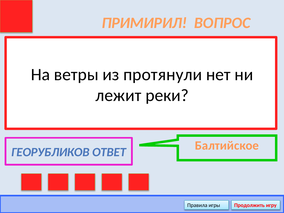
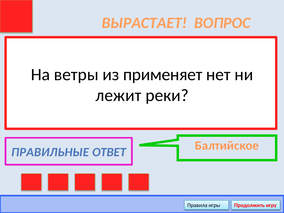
ПРИМИРИЛ: ПРИМИРИЛ -> ВЫРАСТАЕТ (144, 23)
протянули: протянули -> применяет (163, 74)
ГЕОРУБЛИКОВ: ГЕОРУБЛИКОВ -> ПРАВИЛЬНЫЕ (50, 152)
